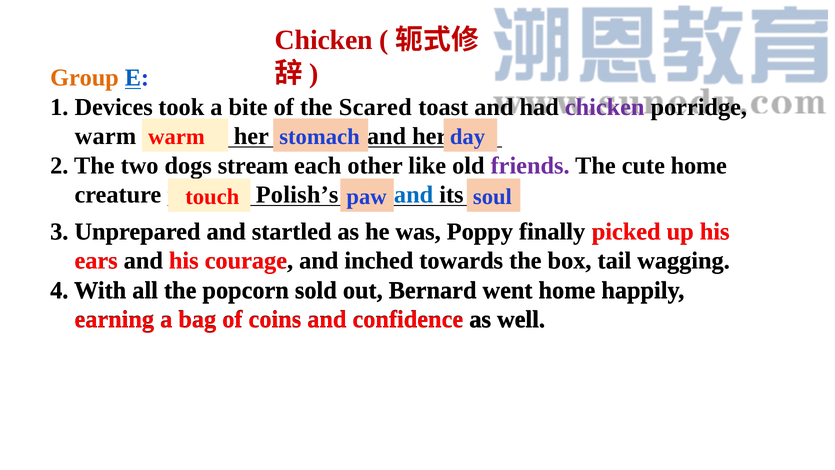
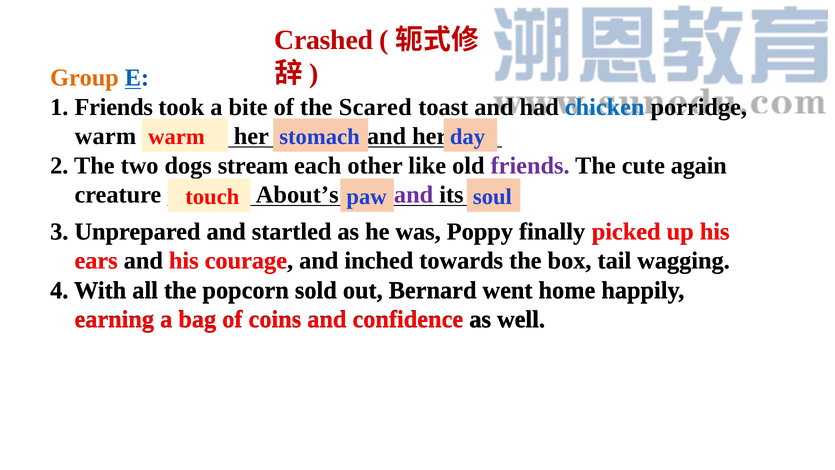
Chicken: Chicken -> Crashed (324, 40)
1 Devices: Devices -> Friends (114, 107)
chicken colour: purple -> blue (605, 107)
cute home: home -> again (699, 165)
Polish’s: Polish’s -> About’s (297, 195)
and colour: blue -> purple (414, 195)
